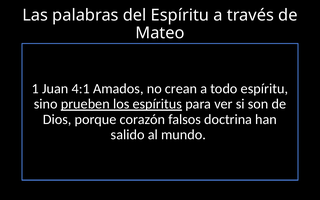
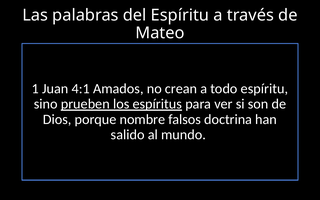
corazón: corazón -> nombre (142, 119)
